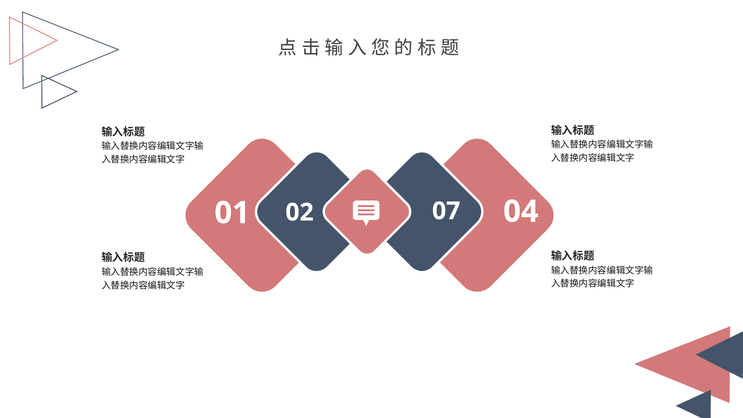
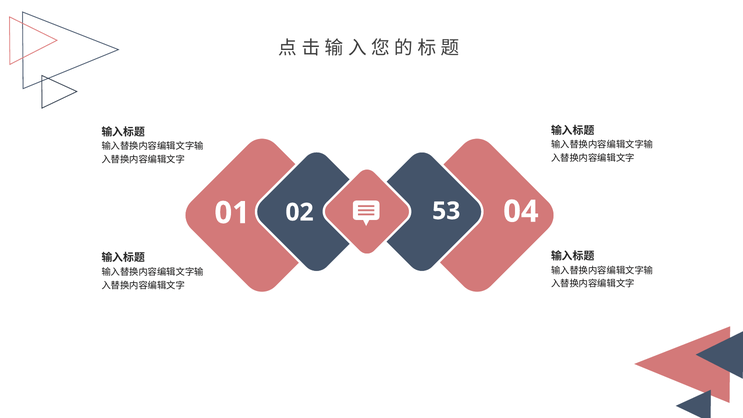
07: 07 -> 53 (446, 211)
